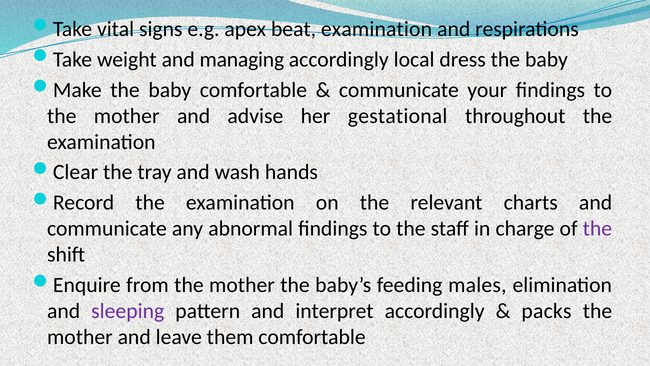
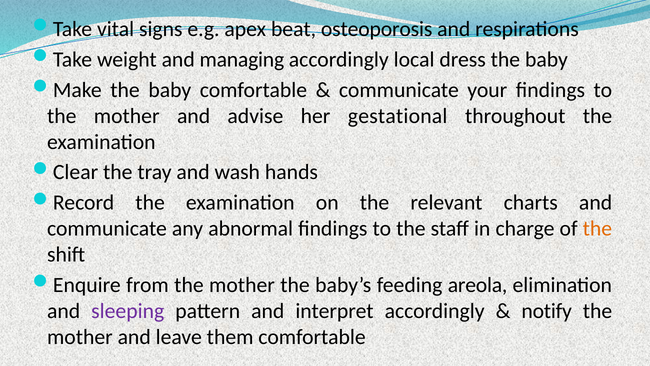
beat examination: examination -> osteoporosis (377, 29)
the colour: purple -> orange (597, 228)
males: males -> areola (478, 285)
packs: packs -> notify (547, 311)
